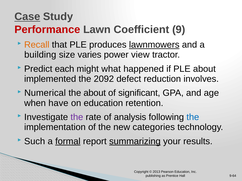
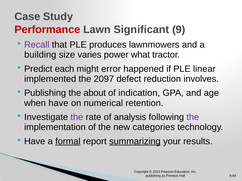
Case underline: present -> none (27, 17)
Coefficient: Coefficient -> Significant (141, 30)
Recall colour: orange -> purple (37, 45)
lawnmowers underline: present -> none (154, 45)
view: view -> what (140, 55)
what: what -> error (111, 69)
PLE about: about -> linear (204, 69)
2092: 2092 -> 2097 (104, 79)
Numerical: Numerical -> Publishing (45, 93)
significant: significant -> indication (139, 93)
on education: education -> numerical (103, 103)
the colour: blue -> purple (193, 117)
Such: Such -> Have (35, 142)
